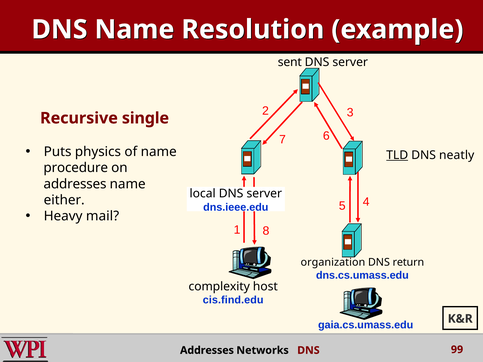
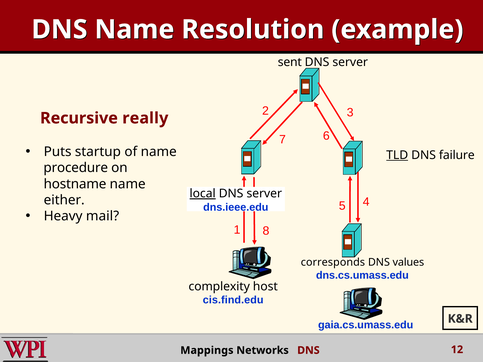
single: single -> really (145, 118)
physics: physics -> startup (98, 152)
neatly: neatly -> failure (457, 155)
addresses: addresses -> hostname (75, 184)
local underline: none -> present (203, 194)
organization: organization -> corresponds (333, 263)
return: return -> values (408, 263)
Addresses: Addresses -> Mappings (207, 351)
99: 99 -> 12 (457, 350)
